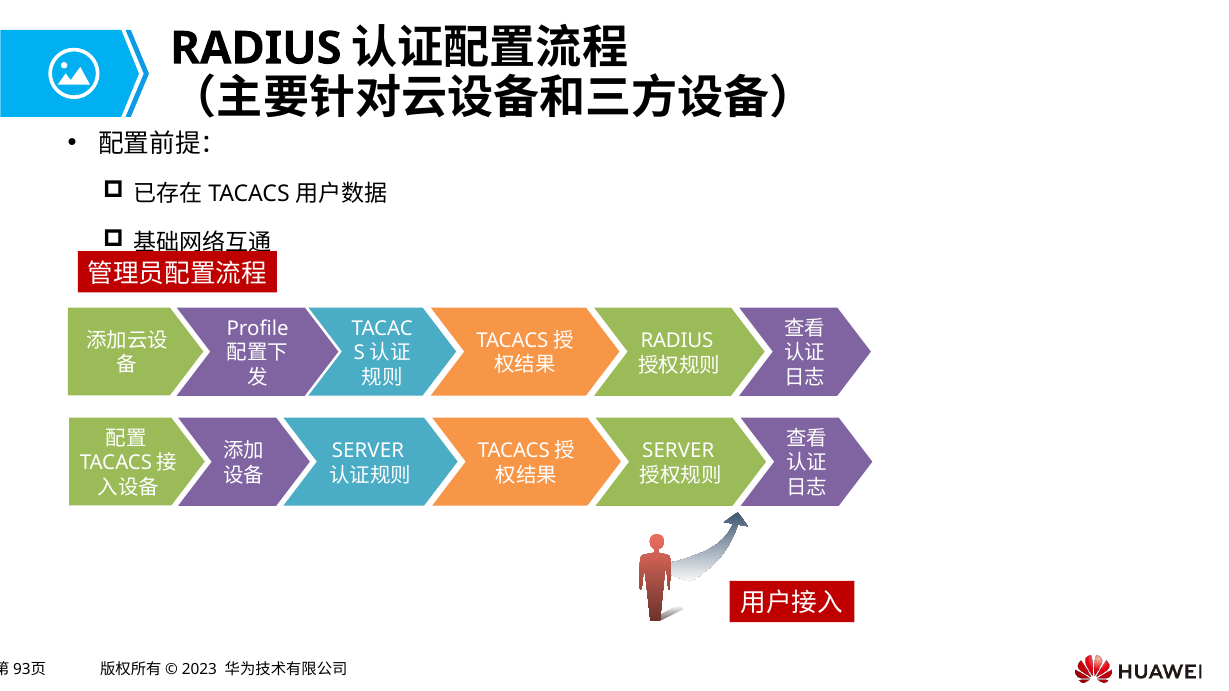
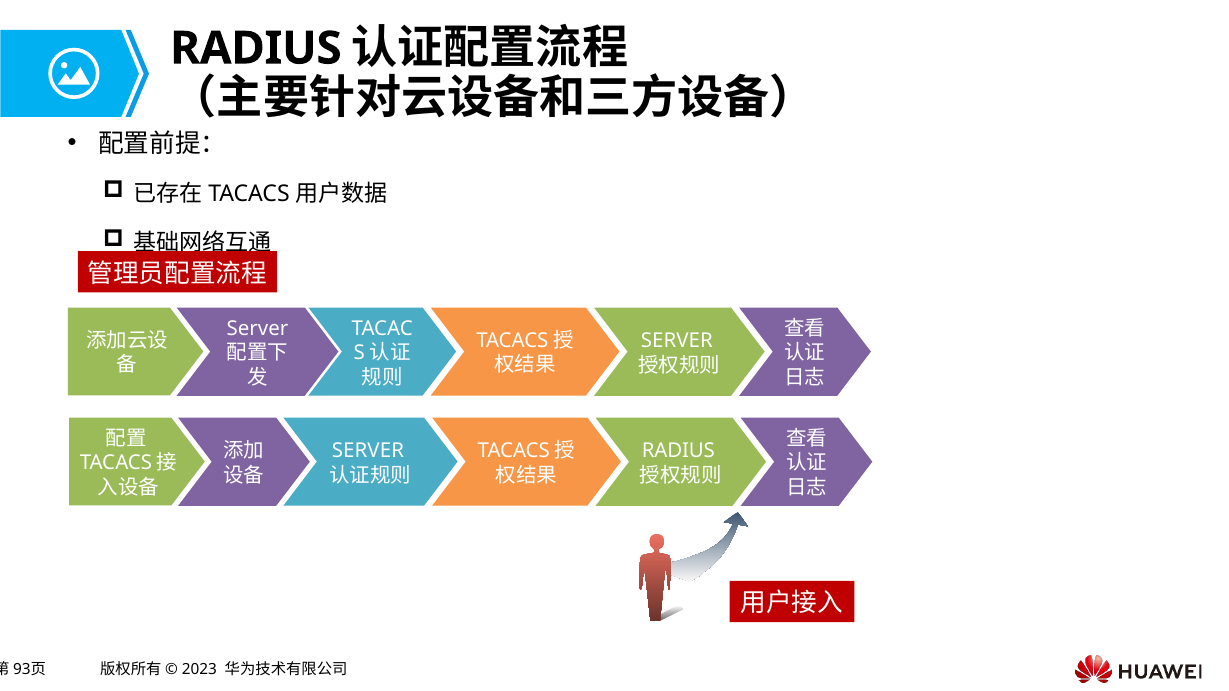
Profile: Profile -> Server (257, 329)
RADIUS: RADIUS -> SERVER (677, 341)
SERVER: SERVER -> RADIUS (678, 451)
